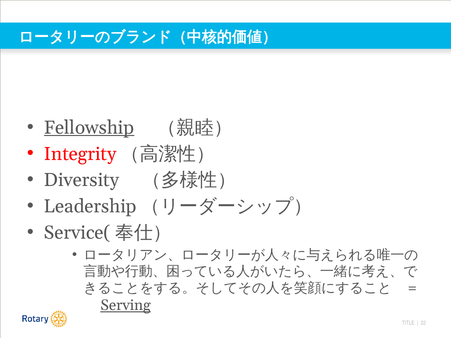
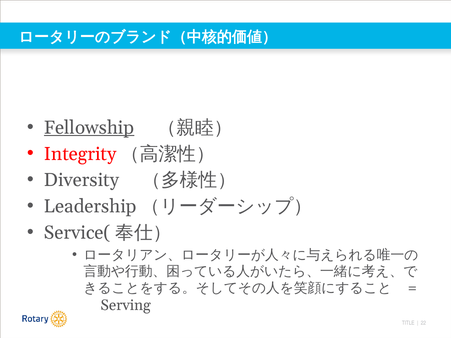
Serving underline: present -> none (126, 305)
